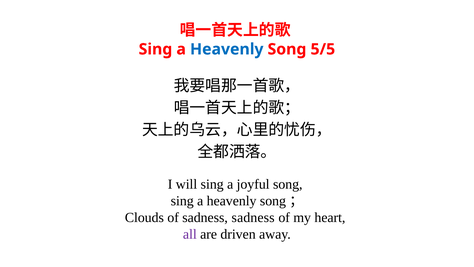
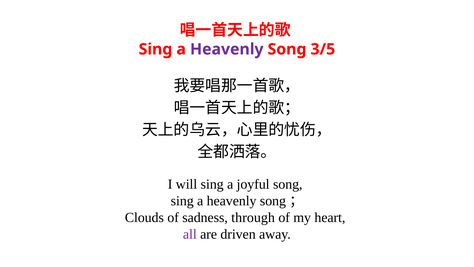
Heavenly colour: blue -> purple (227, 49)
5/5: 5/5 -> 3/5 (323, 49)
sadness sadness: sadness -> through (253, 217)
